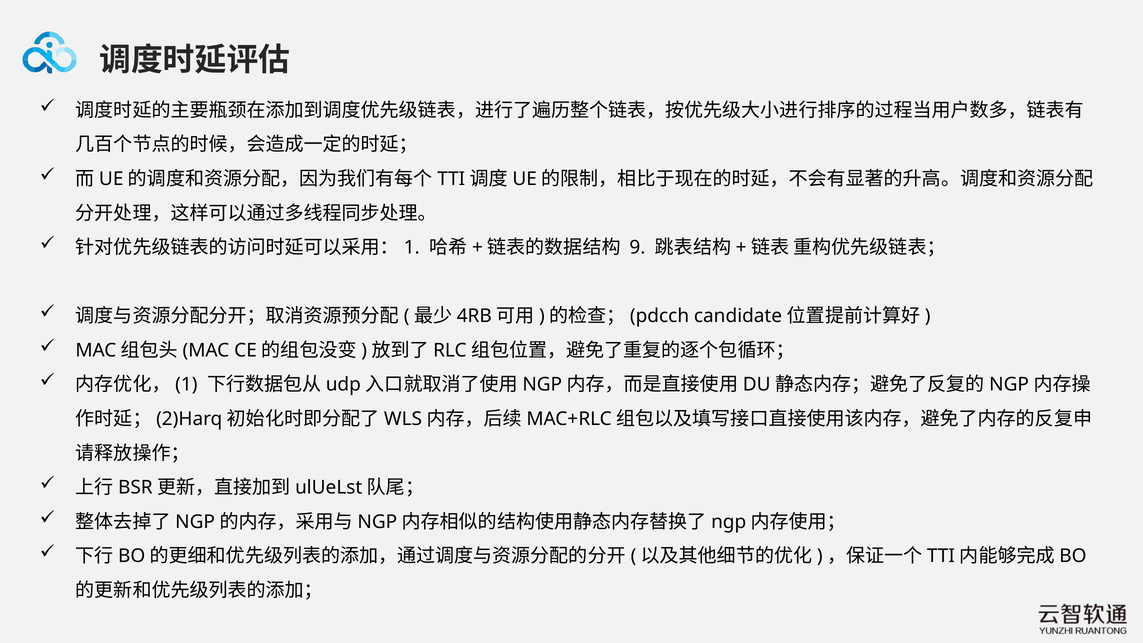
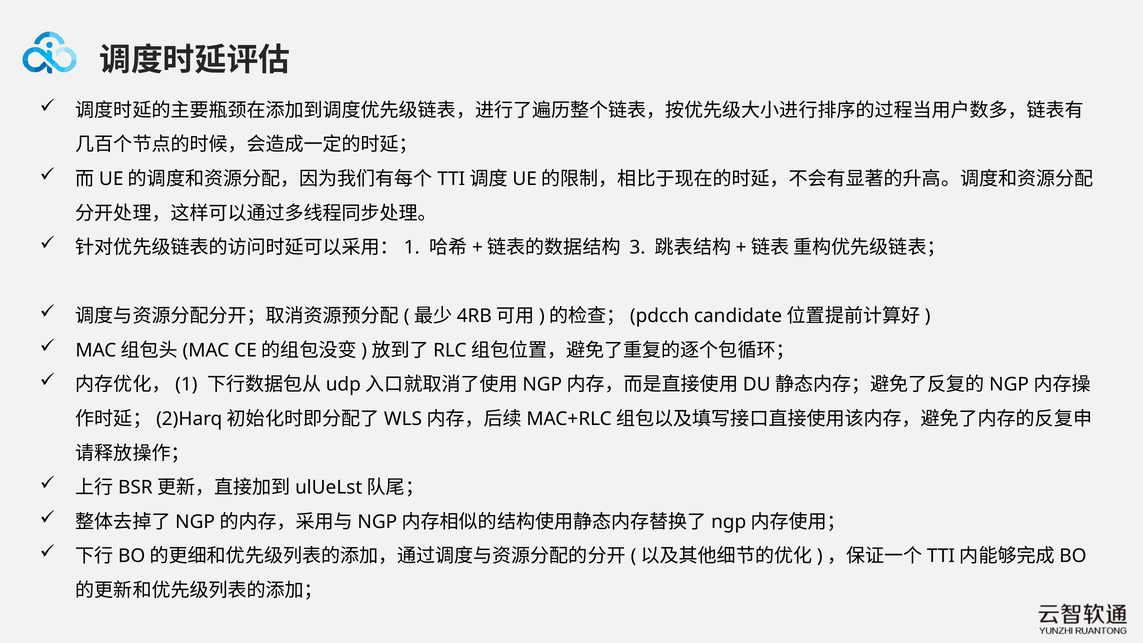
9: 9 -> 3 (637, 248)
